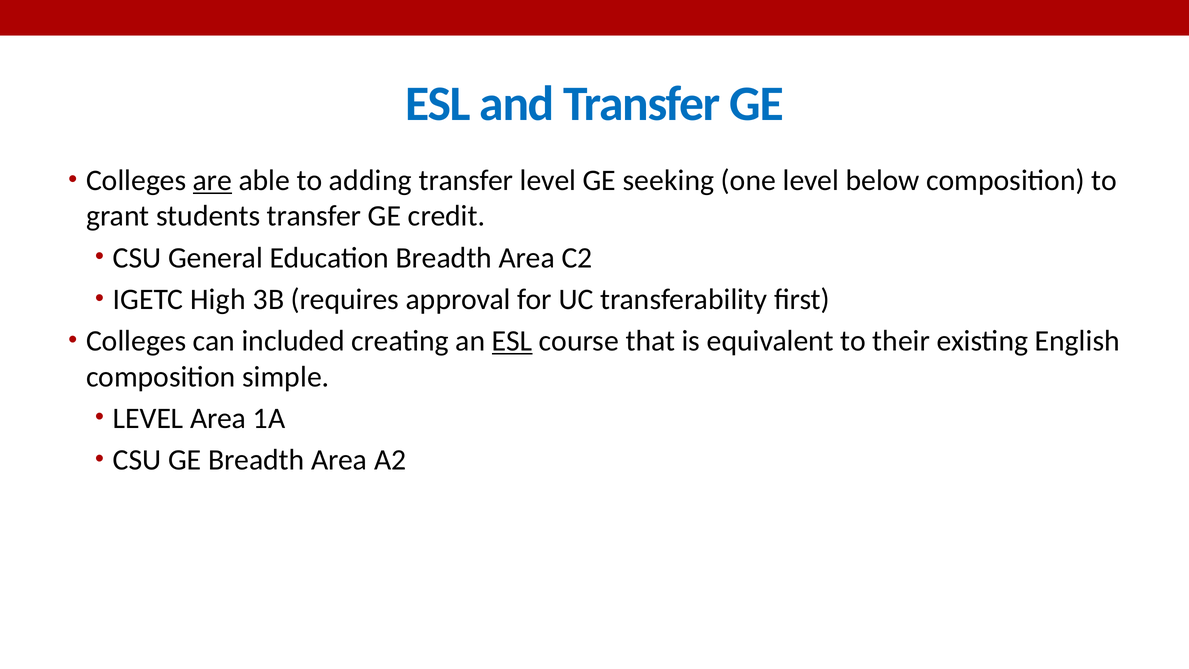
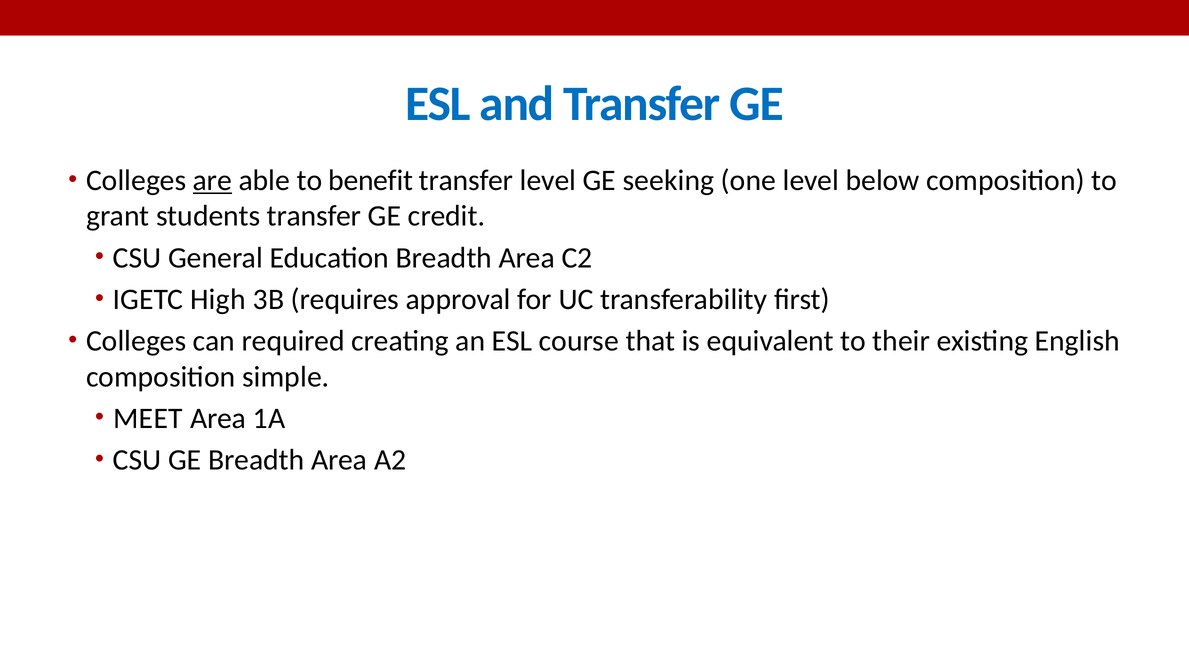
adding: adding -> benefit (371, 180)
included: included -> required (293, 341)
ESL underline: present -> none (512, 341)
LEVEL: LEVEL -> MEET (148, 418)
